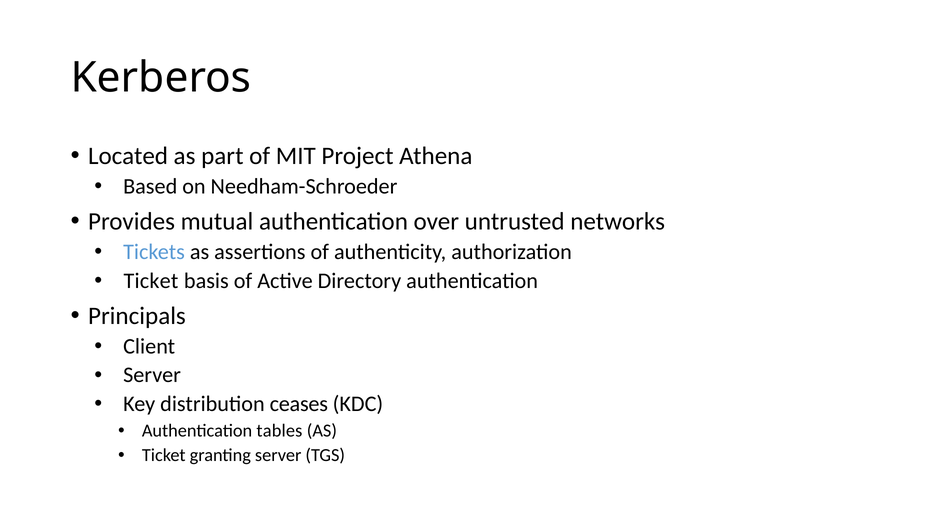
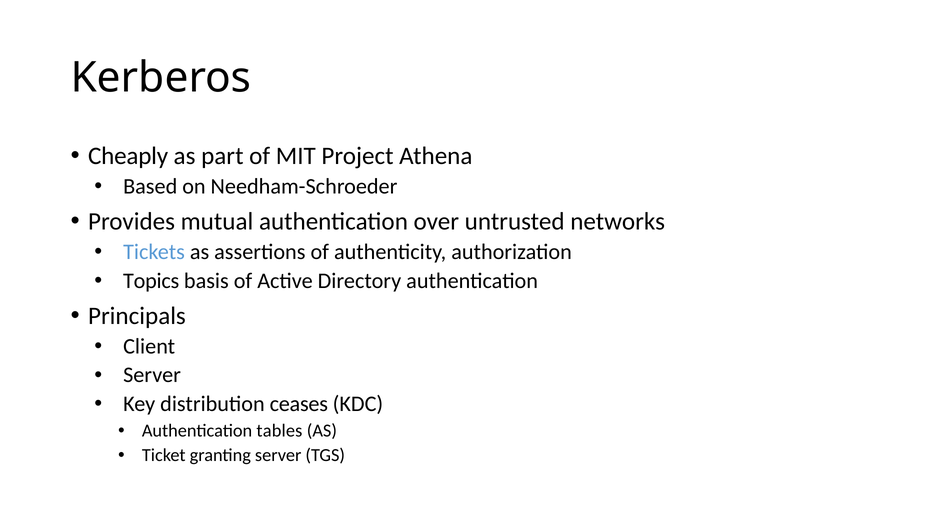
Located: Located -> Cheaply (128, 156)
Ticket: Ticket -> Topics (151, 280)
